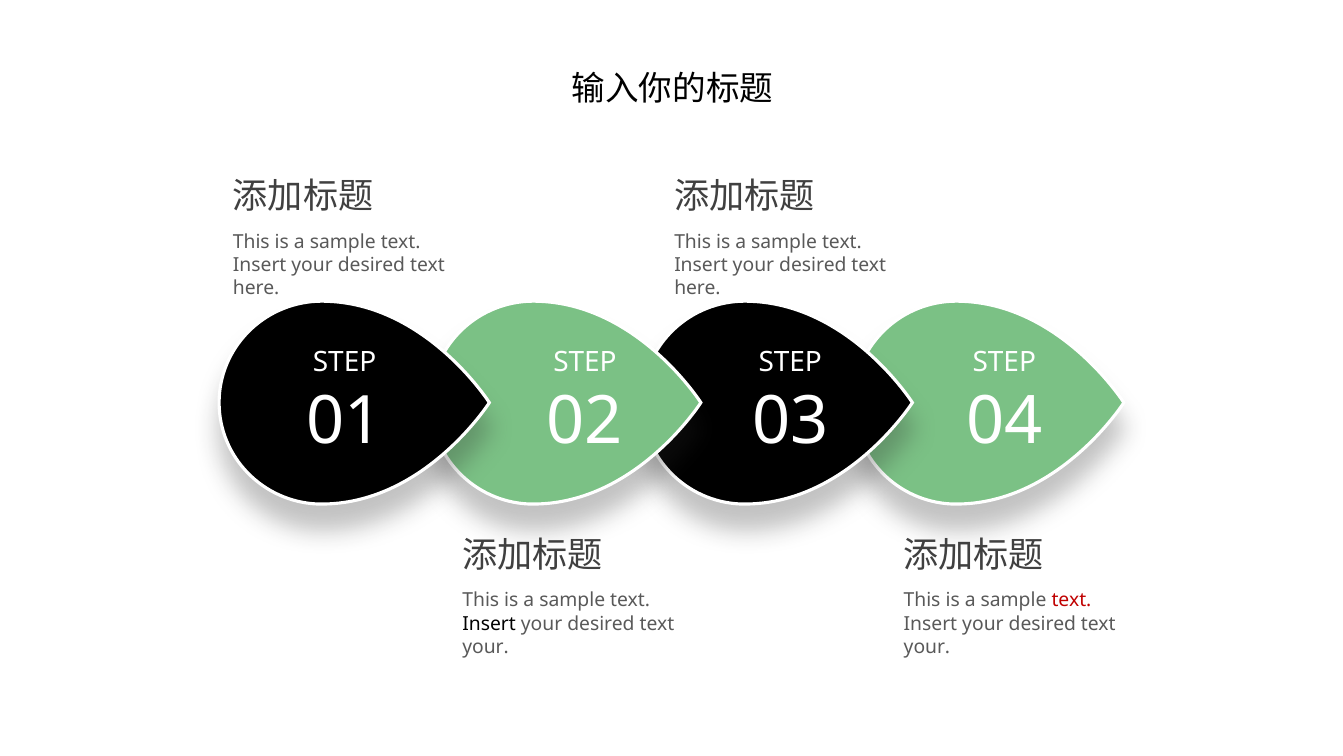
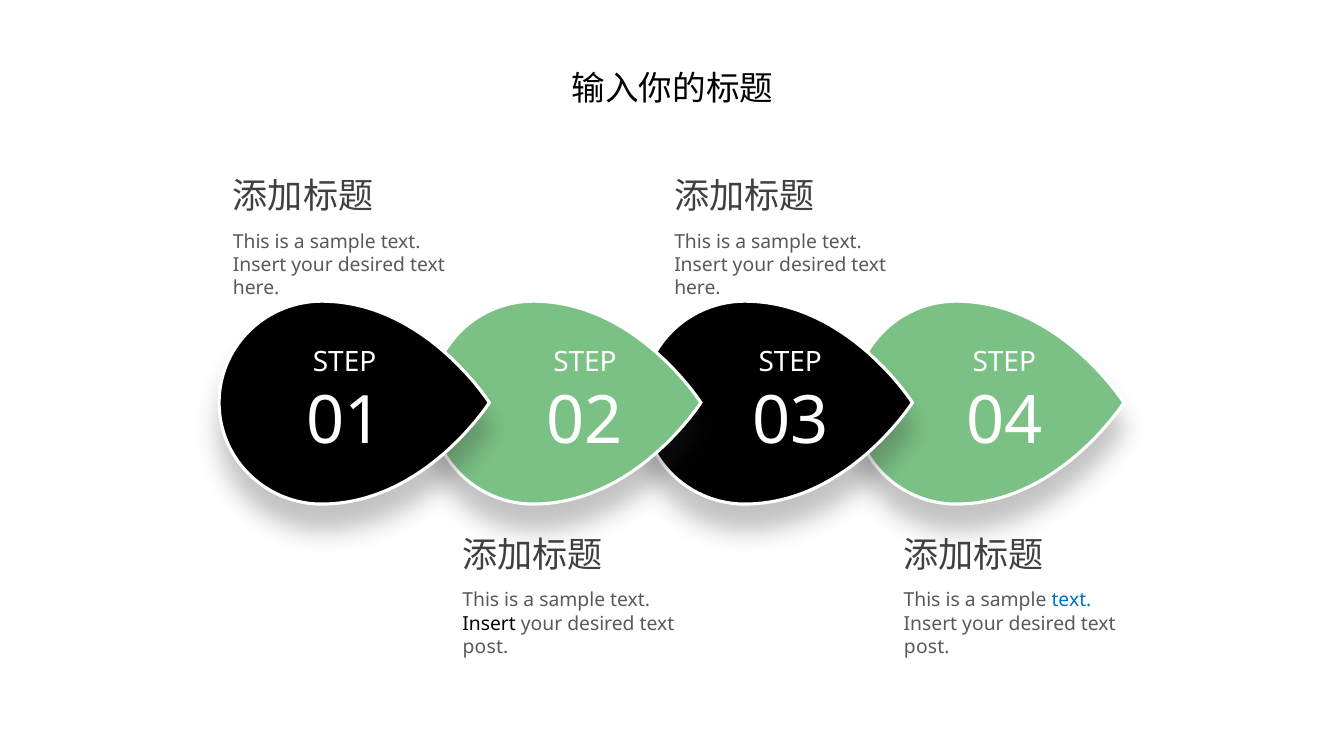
text colour: red -> blue (1071, 600)
your: your -> post (485, 646)
your: your -> post (927, 646)
